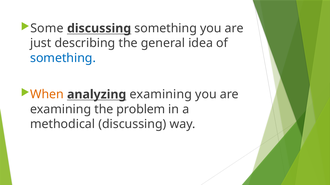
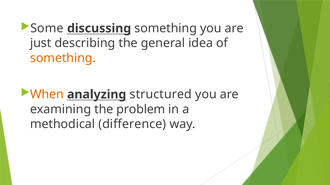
something colour: blue -> orange (63, 58)
analyzing examining: examining -> structured (161, 95)
methodical discussing: discussing -> difference (132, 124)
